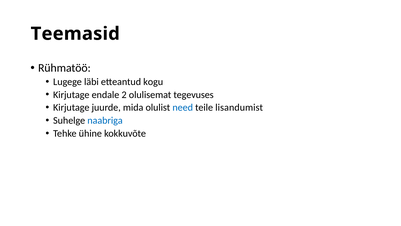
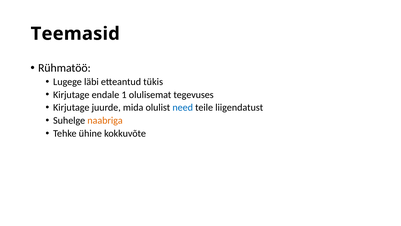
kogu: kogu -> tükis (153, 82)
2: 2 -> 1 (124, 95)
lisandumist: lisandumist -> liigendatust (239, 107)
naabriga colour: blue -> orange (105, 120)
